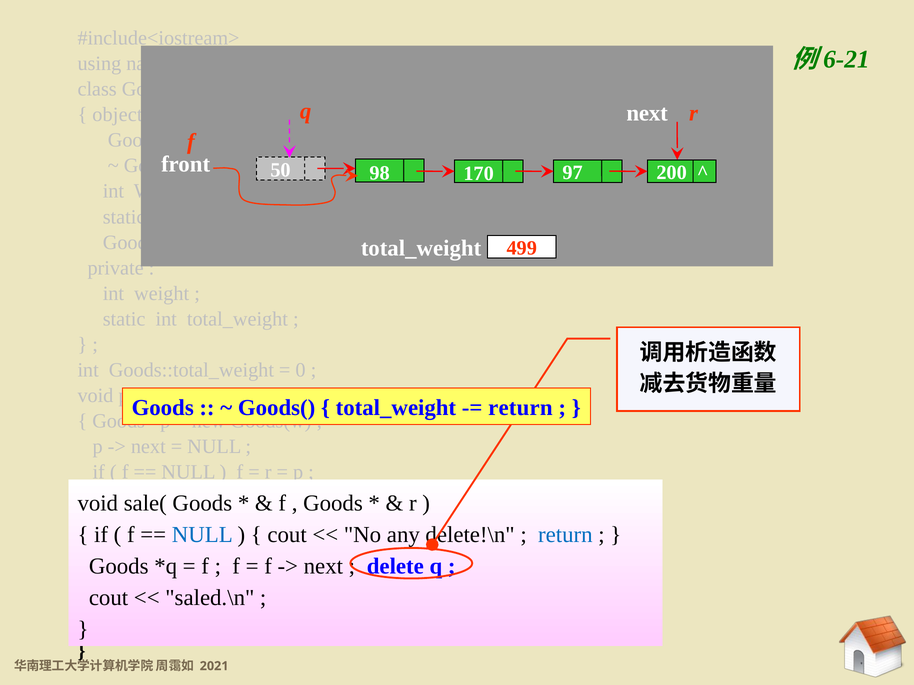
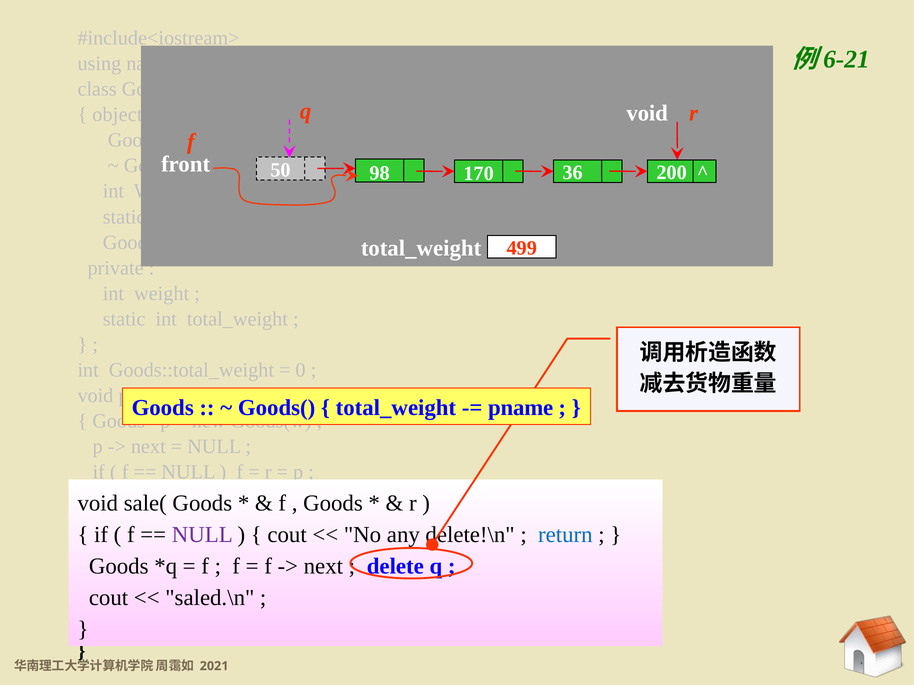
next: next -> void (647, 113)
97: 97 -> 36 (573, 173)
return: return -> pname (521, 408)
NULL colour: blue -> purple (202, 535)
